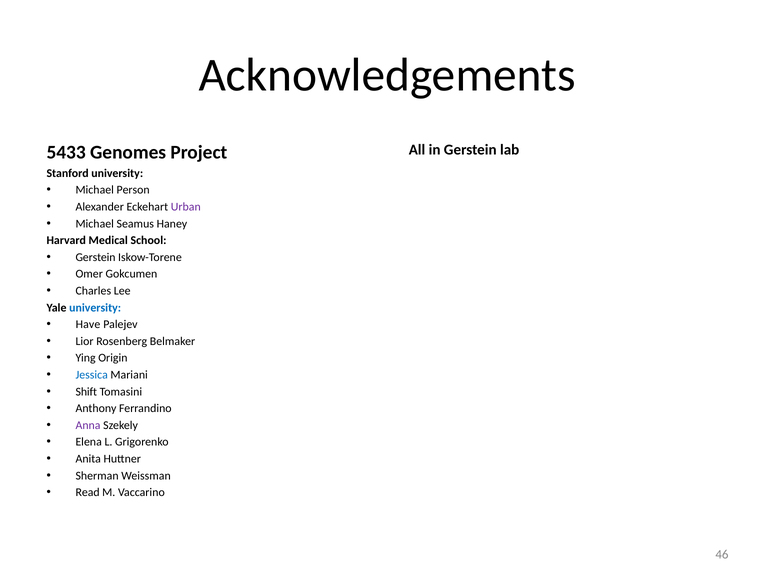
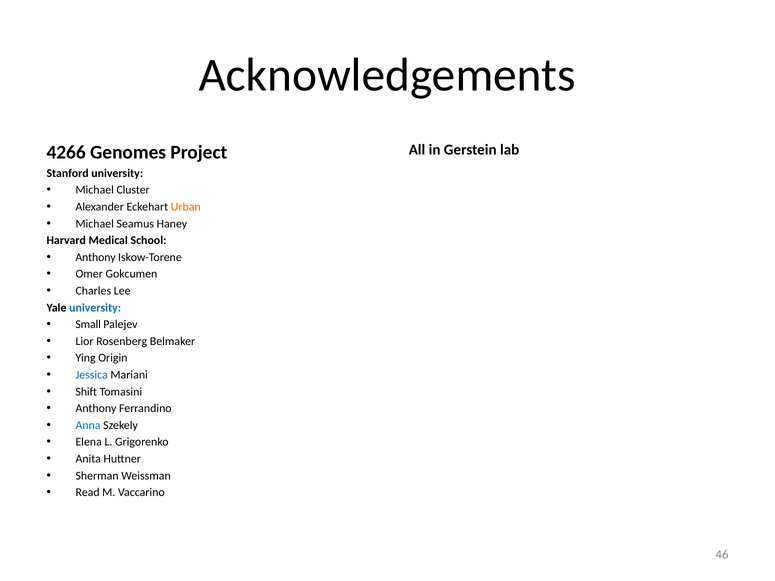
5433: 5433 -> 4266 (66, 152)
Person: Person -> Cluster (133, 190)
Urban colour: purple -> orange (186, 207)
Gerstein: Gerstein -> Anthony (96, 257)
Have: Have -> Small (88, 325)
Anna colour: purple -> blue (88, 425)
